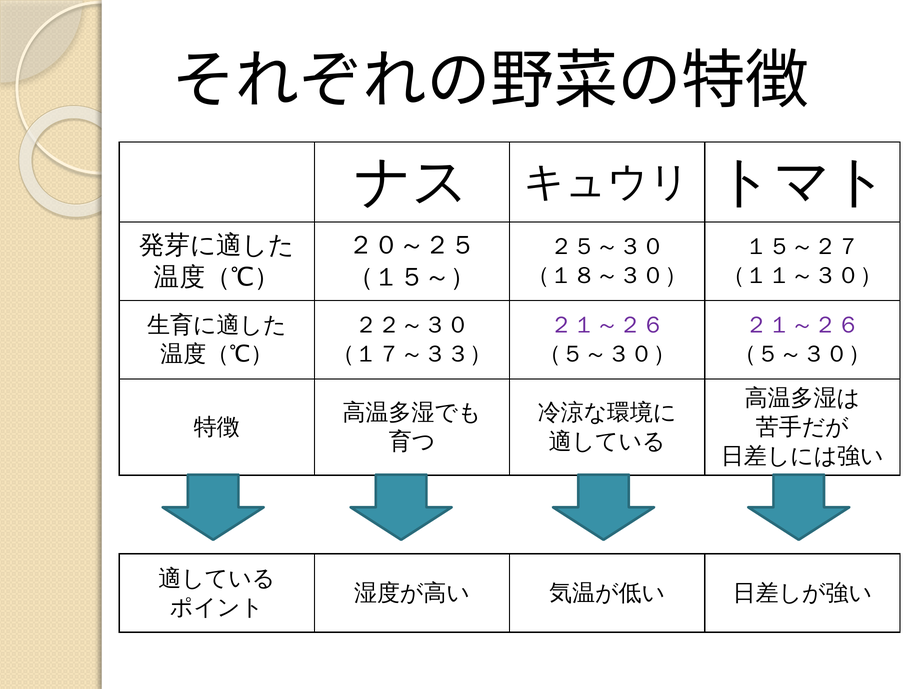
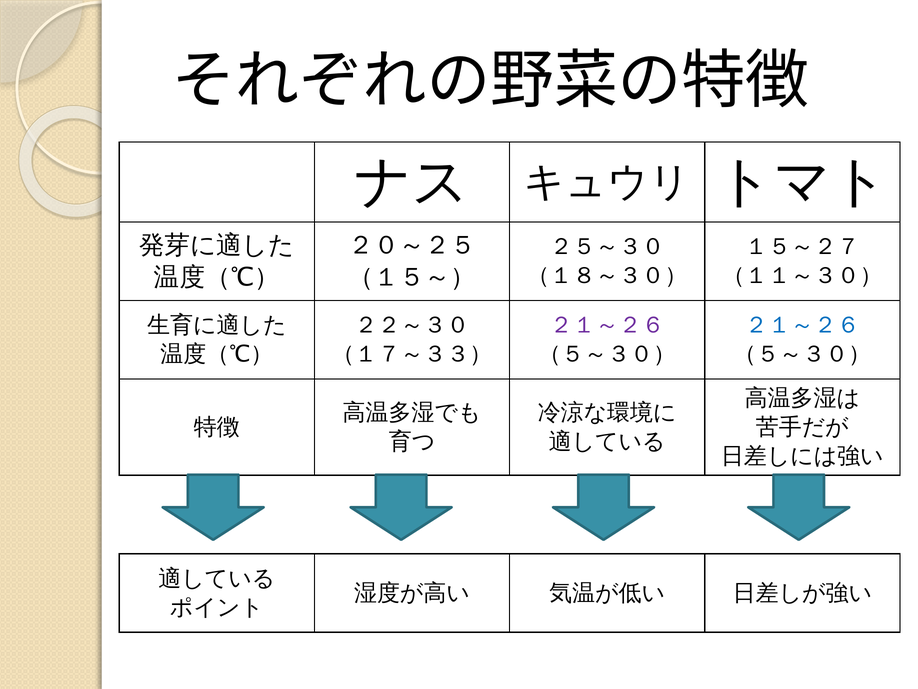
２１～２６ colour: purple -> blue (802, 325)
